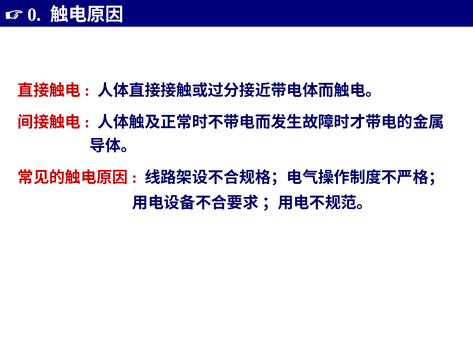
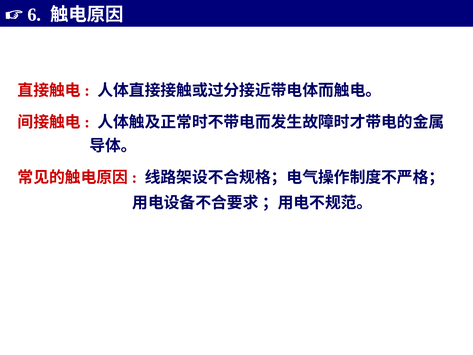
0: 0 -> 6 (34, 15)
